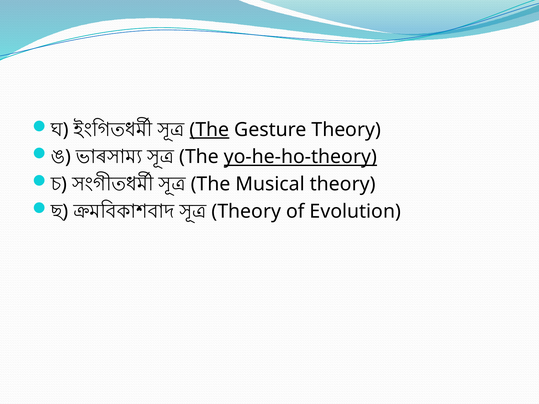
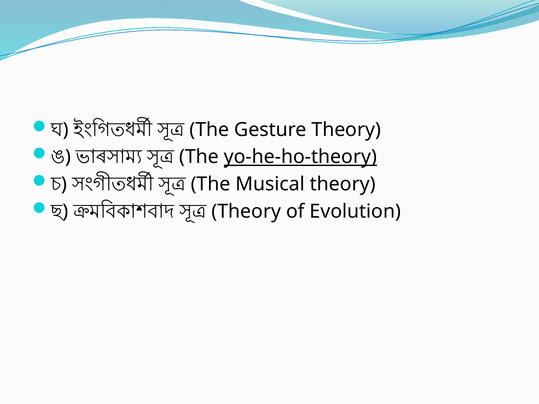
The underline: present -> none (209, 130)
